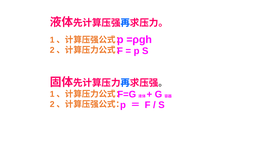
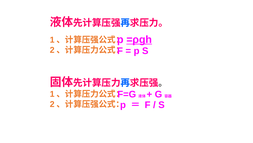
=ρgh underline: none -> present (139, 39)
